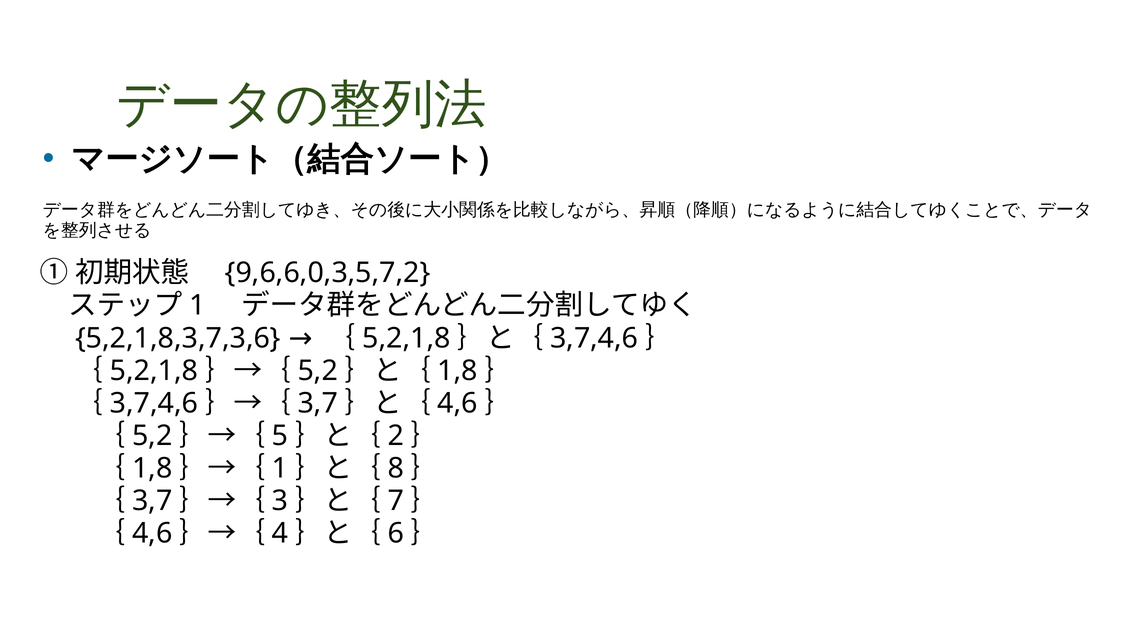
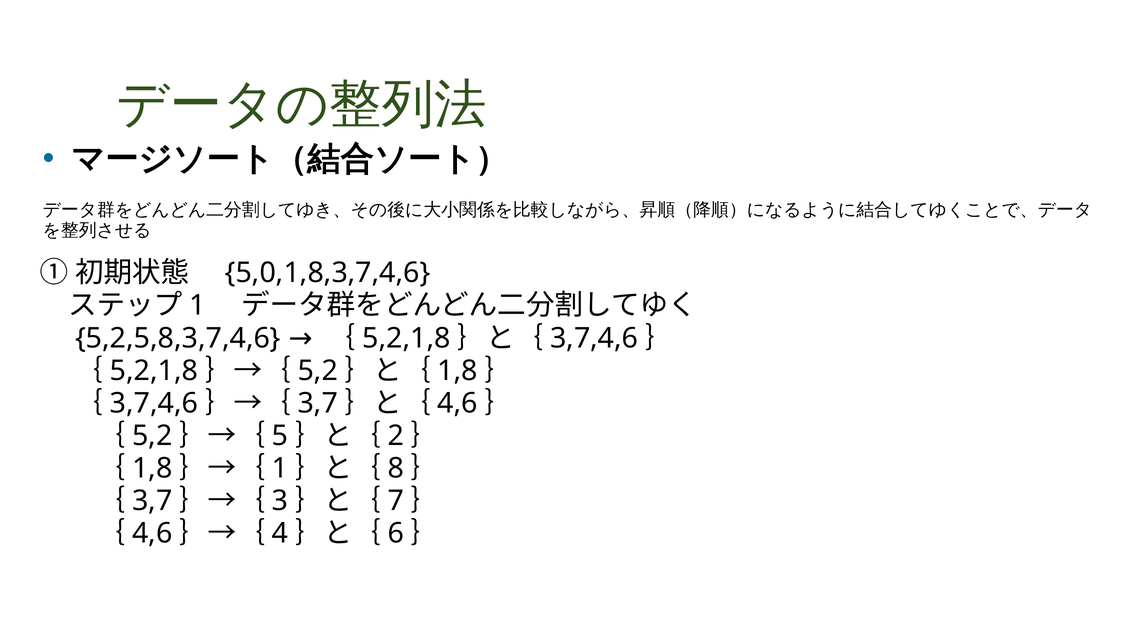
9,6,6,0,3,5,7,2: 9,6,6,0,3,5,7,2 -> 5,0,1,8,3,7,4,6 (328, 273)
5,2,1,8,3,7,3,6: 5,2,1,8,3,7,3,6 -> 5,2,5,8,3,7,4,6 (178, 338)
